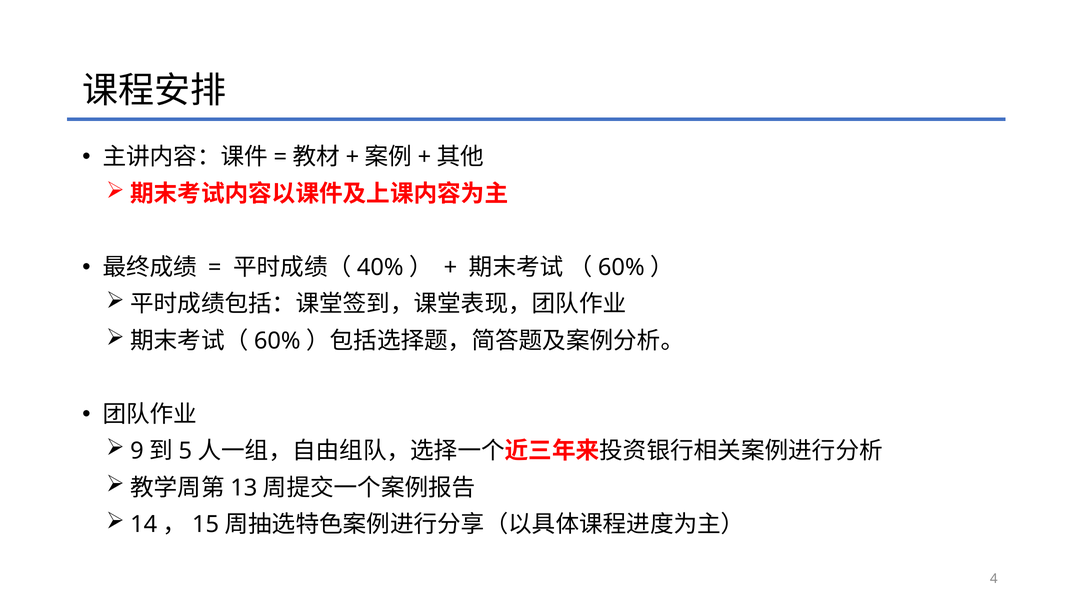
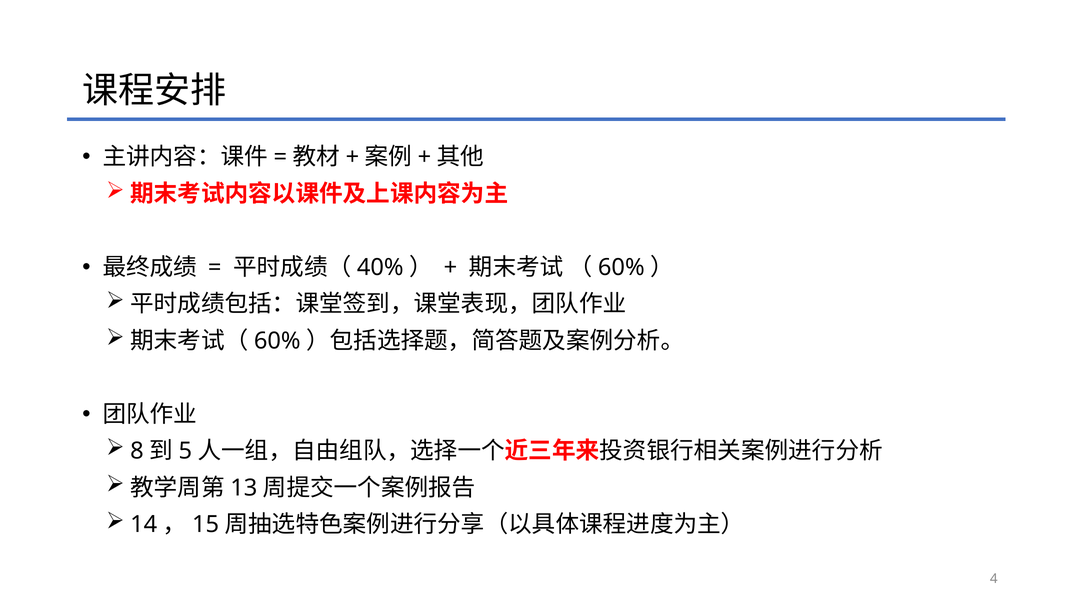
9: 9 -> 8 (137, 451)
